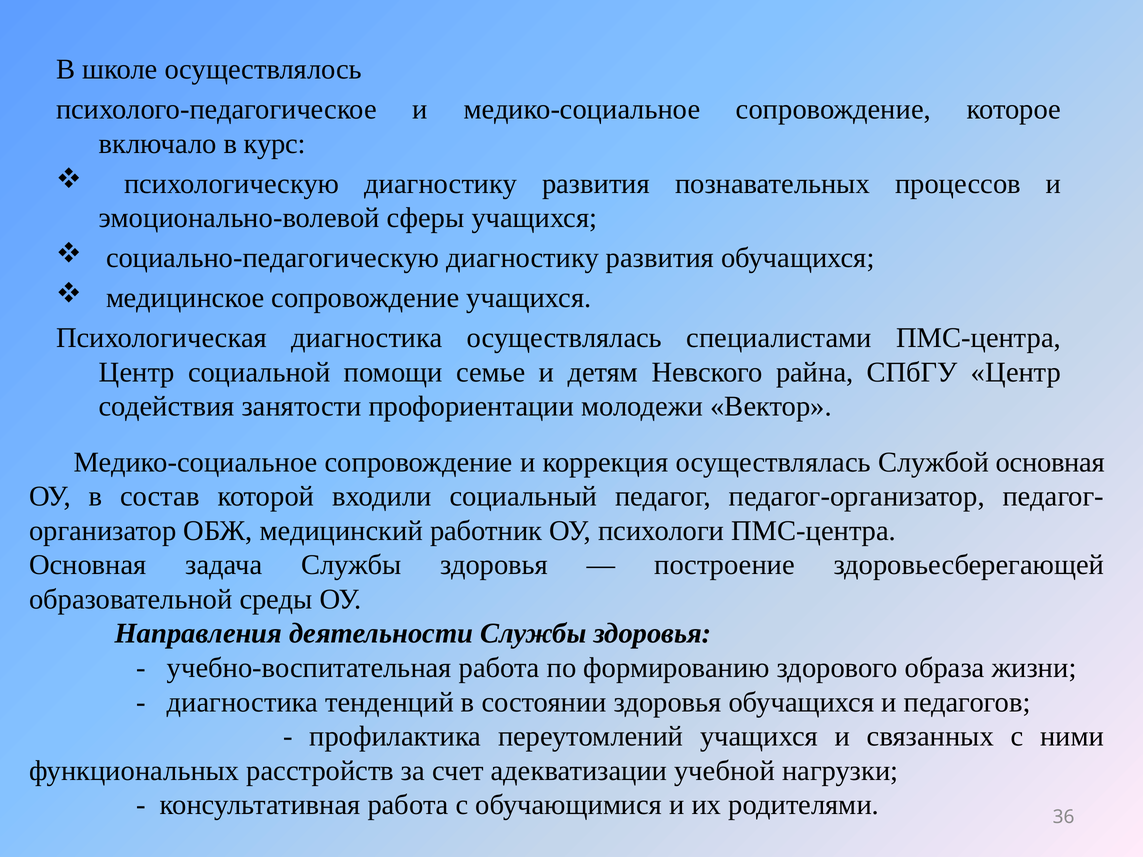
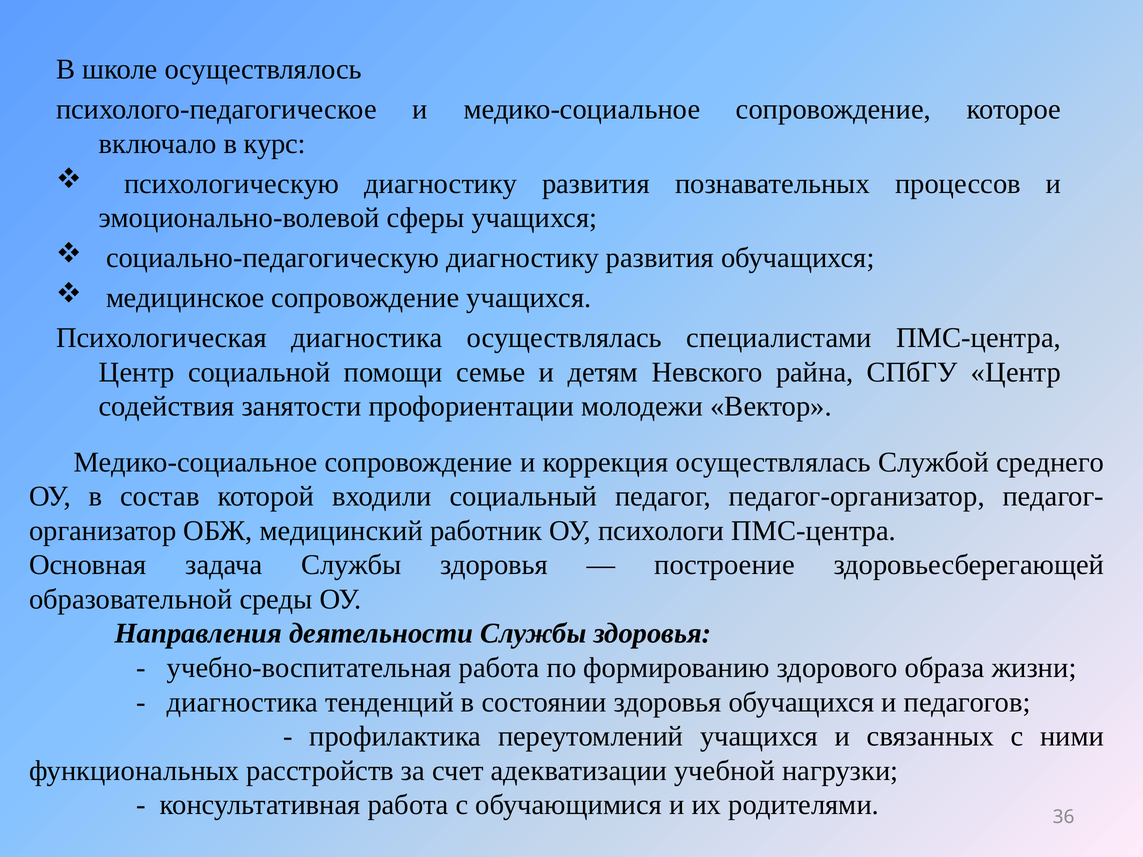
Службой основная: основная -> среднего (1050, 462)
